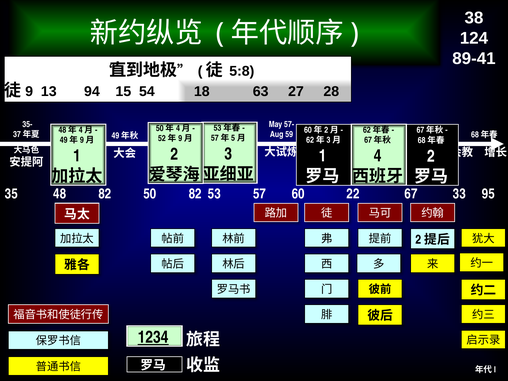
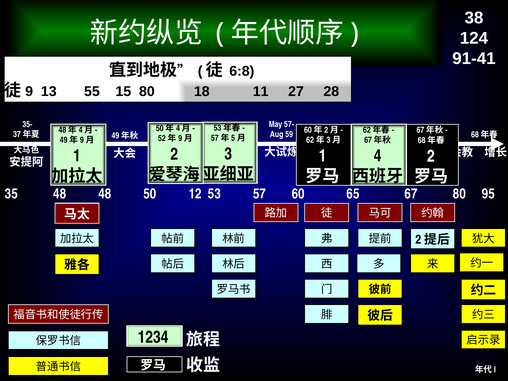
89-41: 89-41 -> 91-41 (474, 58)
5:8: 5:8 -> 6:8 (242, 71)
94: 94 -> 55 (92, 91)
15 54: 54 -> 80 (147, 91)
63: 63 -> 11 (261, 91)
82: 82 -> 48 (105, 194)
50 82: 82 -> 12 (195, 194)
22: 22 -> 65 (353, 194)
67 33: 33 -> 80 (459, 194)
1234 underline: present -> none (153, 337)
